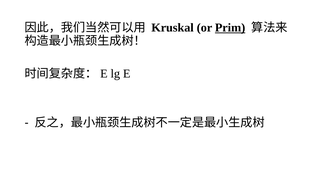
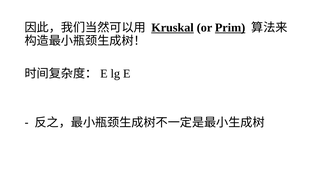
Kruskal underline: none -> present (173, 28)
